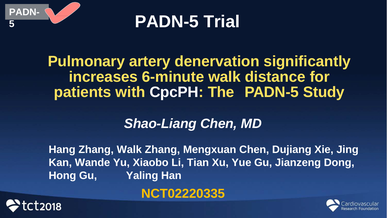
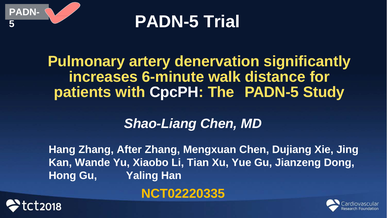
Zhang Walk: Walk -> After (129, 149)
